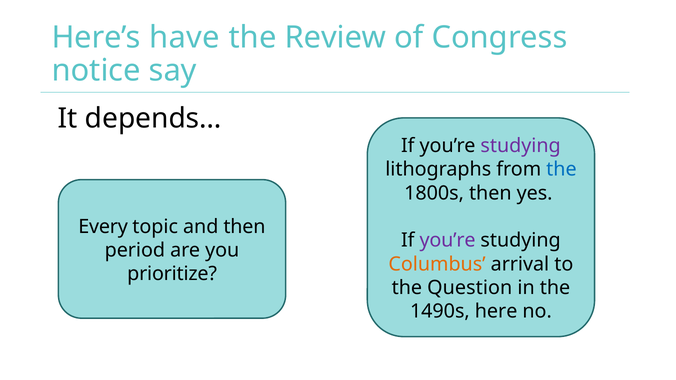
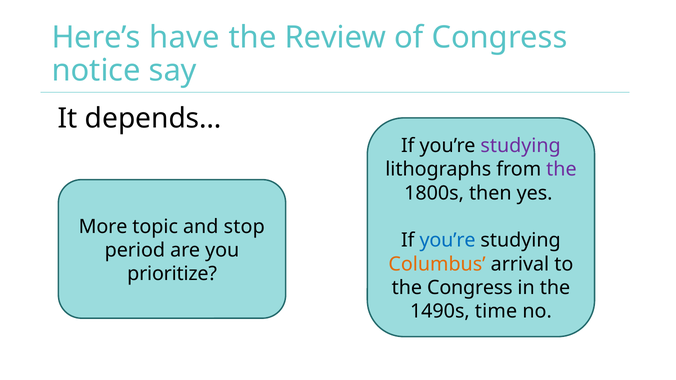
the colour: blue -> purple (561, 170)
Every: Every -> More (103, 227)
and then: then -> stop (244, 227)
you’re colour: purple -> blue (448, 241)
the Question: Question -> Congress (470, 288)
here: here -> time (496, 312)
